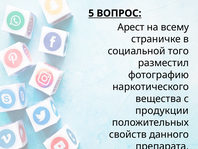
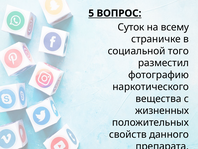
Арест: Арест -> Суток (131, 27)
продукции: продукции -> жизненных (162, 110)
